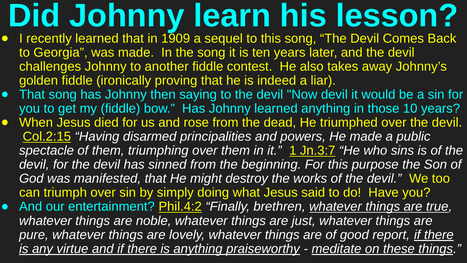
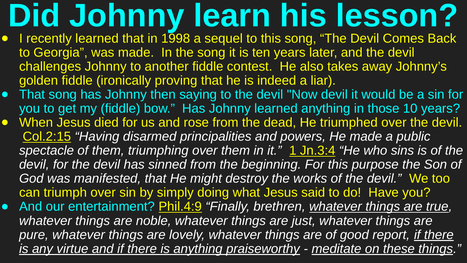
1909: 1909 -> 1998 (176, 38)
Jn.3:7: Jn.3:7 -> Jn.3:4 (318, 150)
Phil.4:2: Phil.4:2 -> Phil.4:9 (180, 206)
